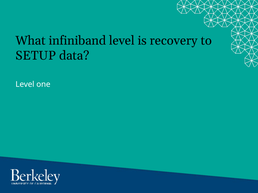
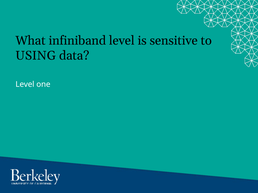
recovery: recovery -> sensitive (174, 41)
SETUP: SETUP -> USING (36, 56)
